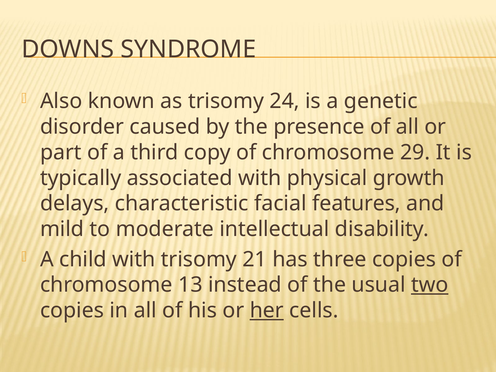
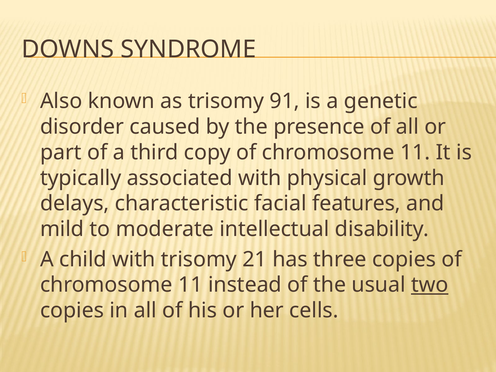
24: 24 -> 91 (285, 101)
copy of chromosome 29: 29 -> 11 (415, 152)
13: 13 -> 11 (190, 285)
her underline: present -> none (267, 311)
